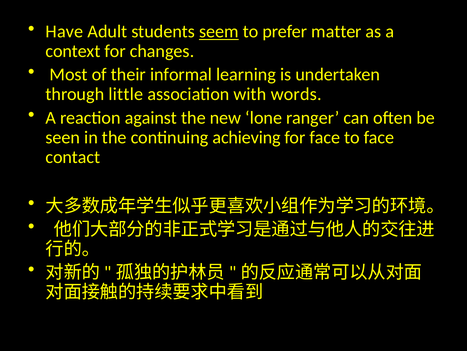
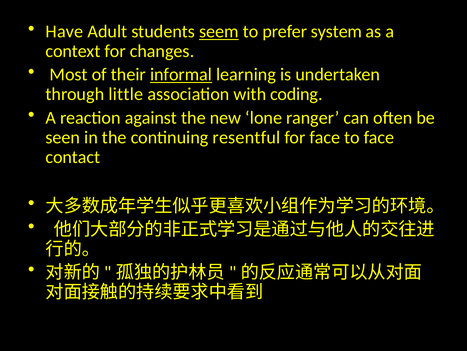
matter: matter -> system (337, 31)
informal underline: none -> present (181, 74)
words: words -> coding (296, 94)
achieving: achieving -> resentful (246, 137)
